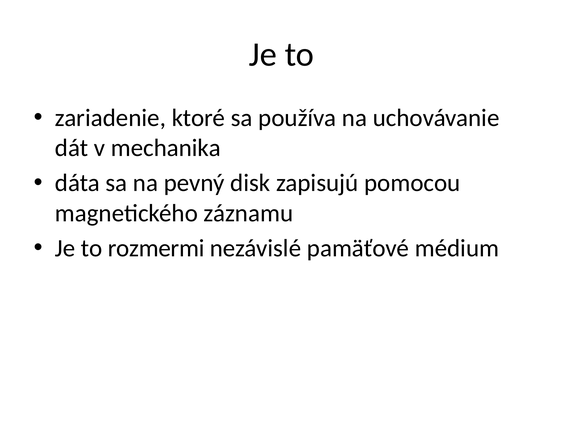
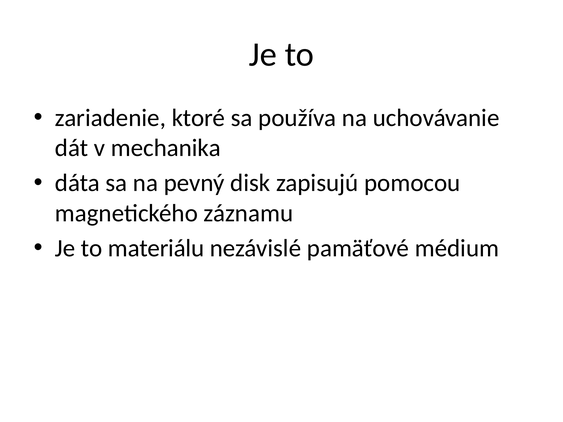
rozmermi: rozmermi -> materiálu (156, 248)
